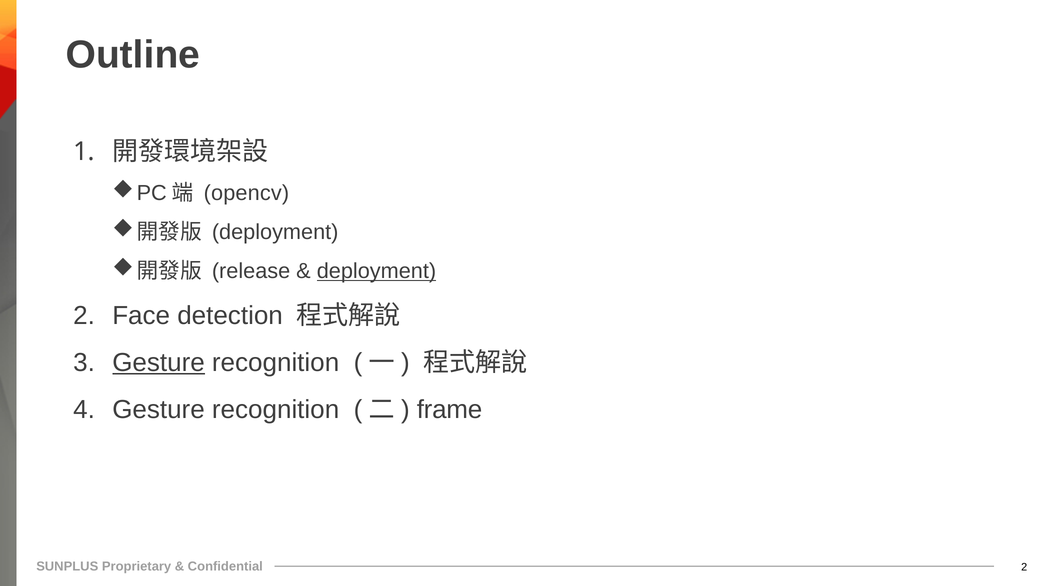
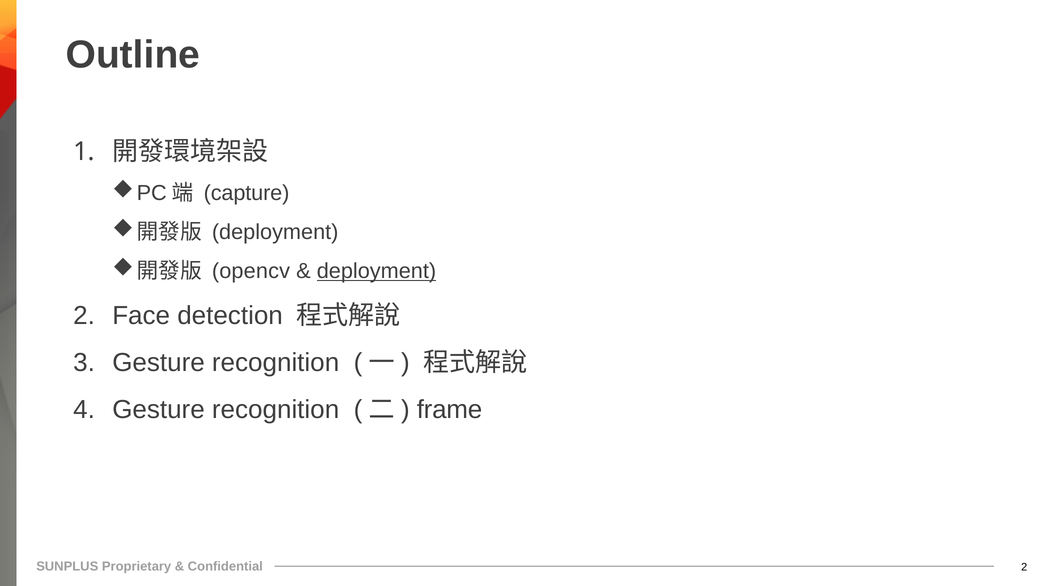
opencv: opencv -> capture (247, 193)
release: release -> opencv (251, 271)
Gesture underline: present -> none (159, 362)
